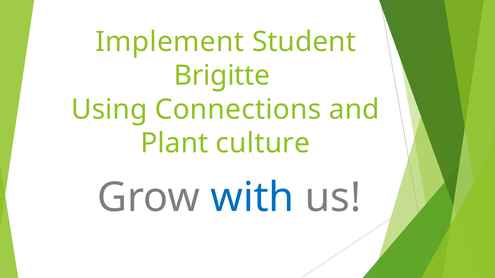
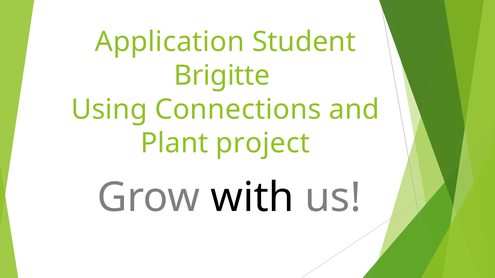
Implement: Implement -> Application (170, 42)
culture: culture -> project (263, 143)
with colour: blue -> black (252, 198)
